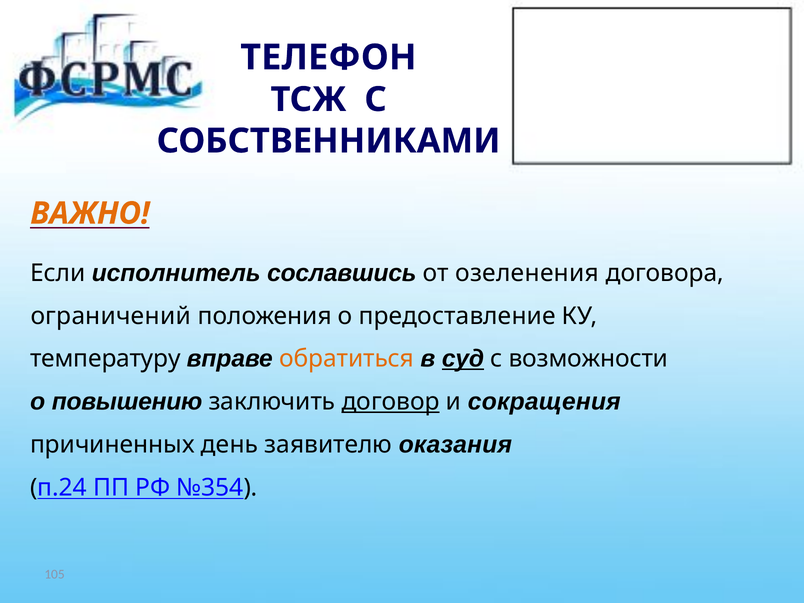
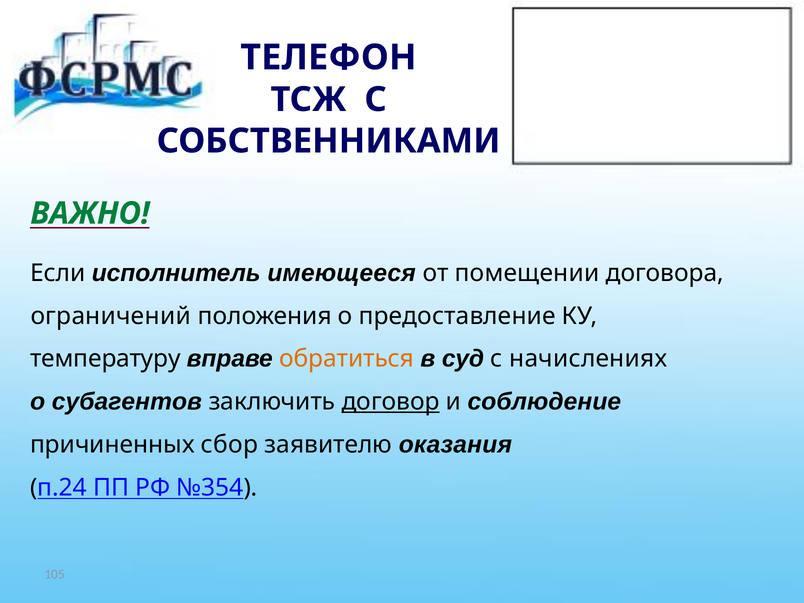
ВАЖНО colour: orange -> green (90, 213)
сославшись: сославшись -> имеющееся (342, 273)
озеленения: озеленения -> помещении (527, 273)
суд underline: present -> none (463, 359)
возможности: возможности -> начислениях (588, 359)
повышению: повышению -> субагентов (127, 402)
сокращения: сокращения -> соблюдение (544, 402)
день: день -> сбор (229, 445)
